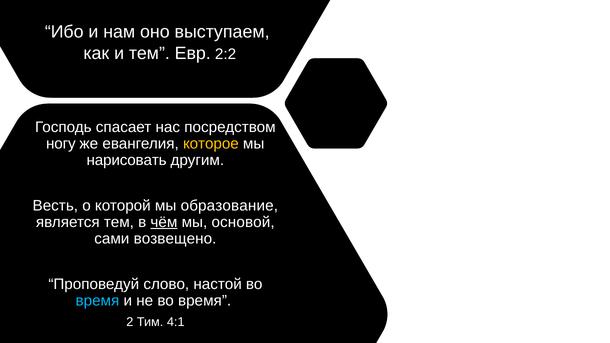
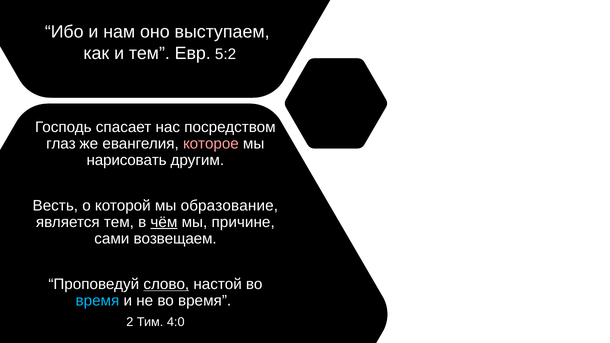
2:2: 2:2 -> 5:2 (226, 54)
ногу: ногу -> глаз (61, 144)
которое colour: yellow -> pink (211, 144)
основой: основой -> причине (243, 222)
возвещено: возвещено -> возвещаем (175, 239)
слово underline: none -> present (166, 284)
4:1: 4:1 -> 4:0 (176, 322)
